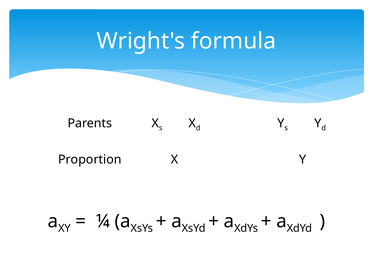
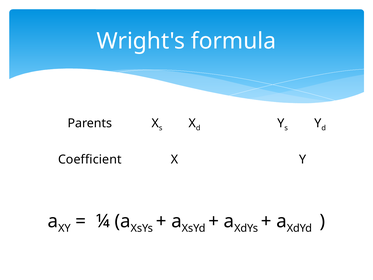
Proportion: Proportion -> Coefficient (90, 159)
